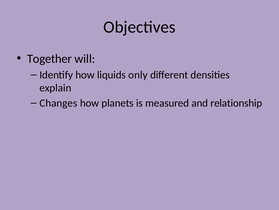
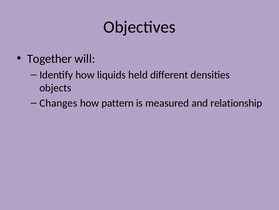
only: only -> held (138, 75)
explain: explain -> objects (55, 88)
planets: planets -> pattern (118, 103)
